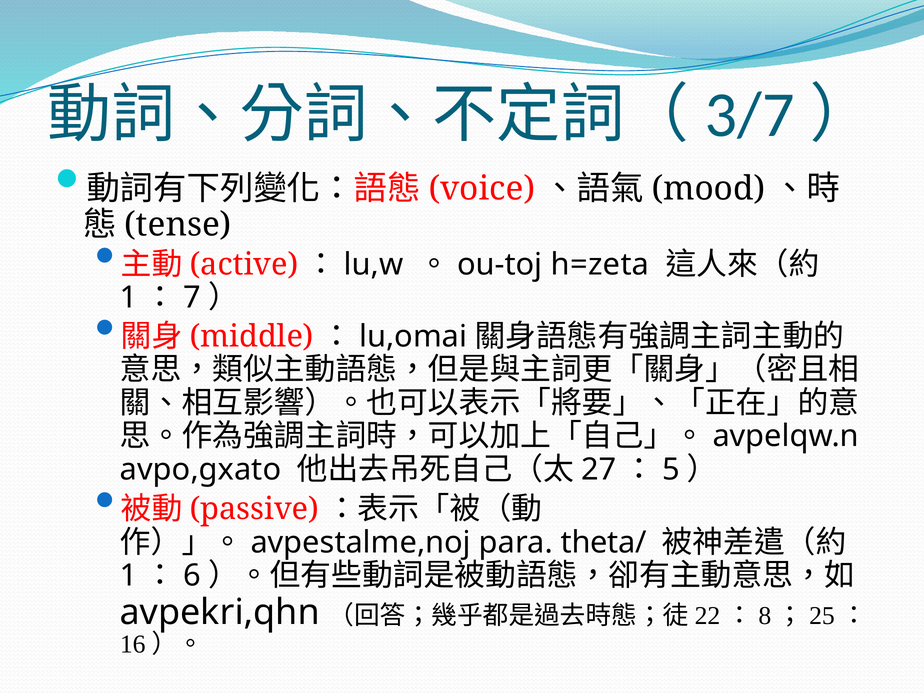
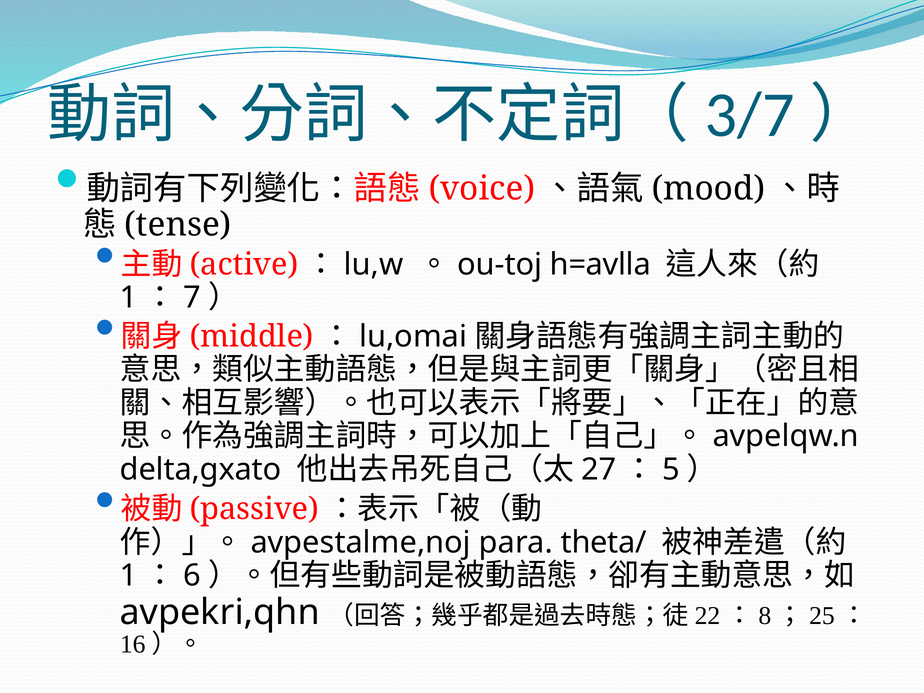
h=zeta: h=zeta -> h=avlla (600, 264)
avpo,gxato: avpo,gxato -> delta,gxato (201, 469)
